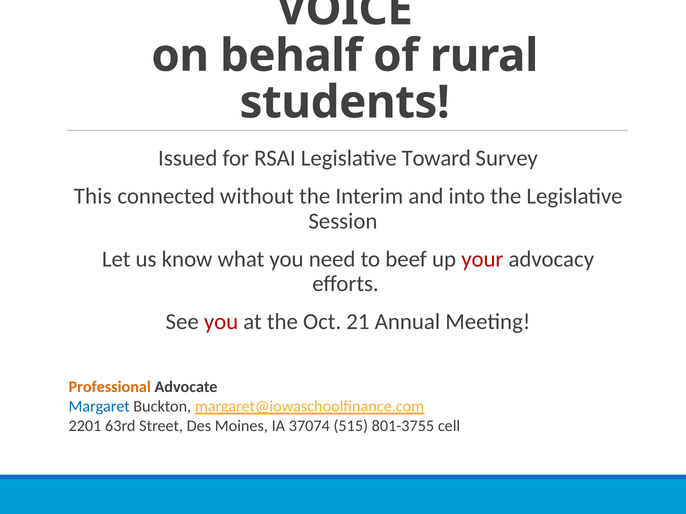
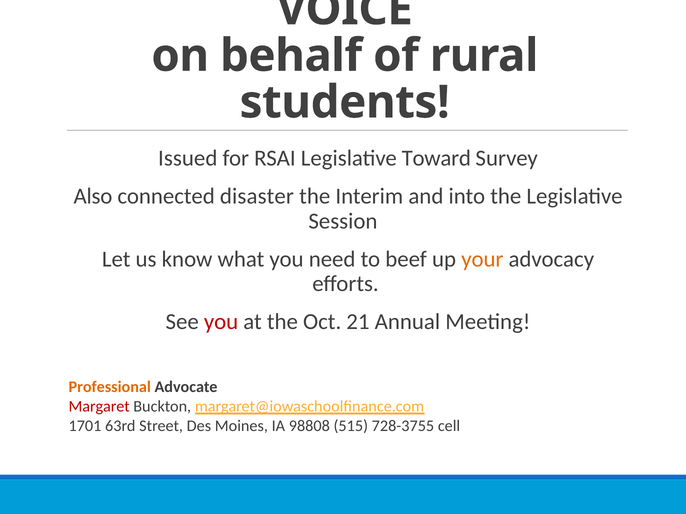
This: This -> Also (93, 197)
without: without -> disaster (257, 197)
your colour: red -> orange (482, 259)
Margaret colour: blue -> red (99, 407)
2201: 2201 -> 1701 (85, 426)
37074: 37074 -> 98808 (309, 426)
801-3755: 801-3755 -> 728-3755 (403, 426)
